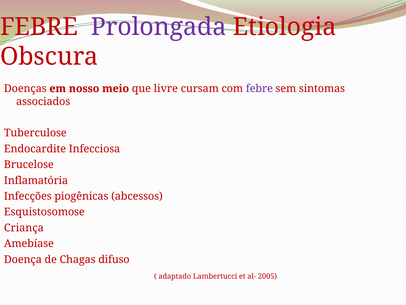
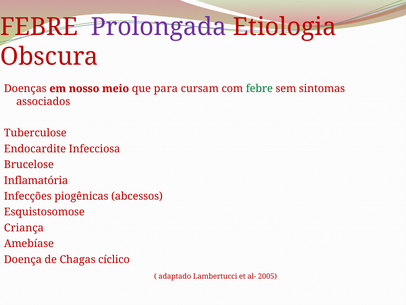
livre: livre -> para (166, 88)
febre colour: purple -> green (259, 88)
difuso: difuso -> cíclico (114, 259)
